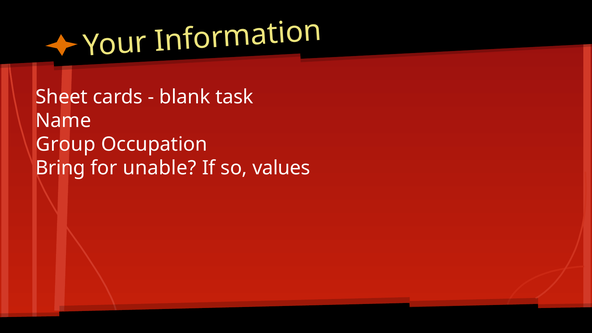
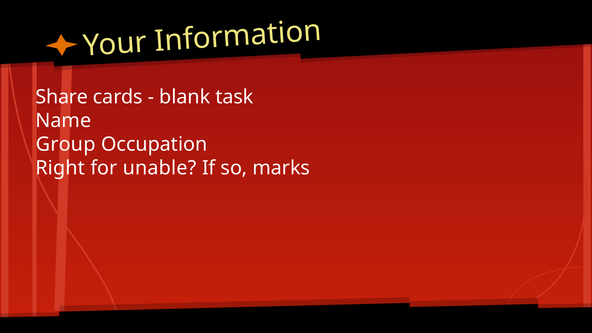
Sheet: Sheet -> Share (62, 97)
Bring: Bring -> Right (60, 168)
values: values -> marks (281, 168)
